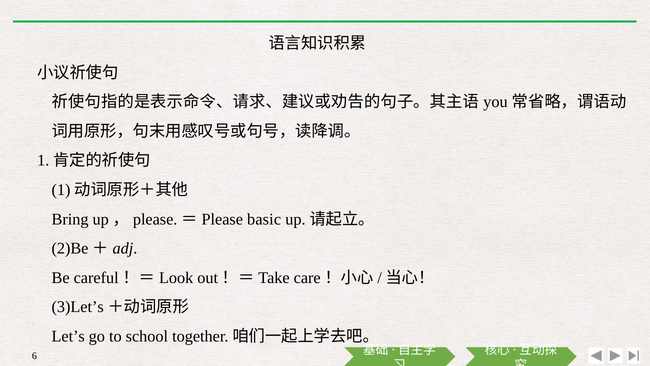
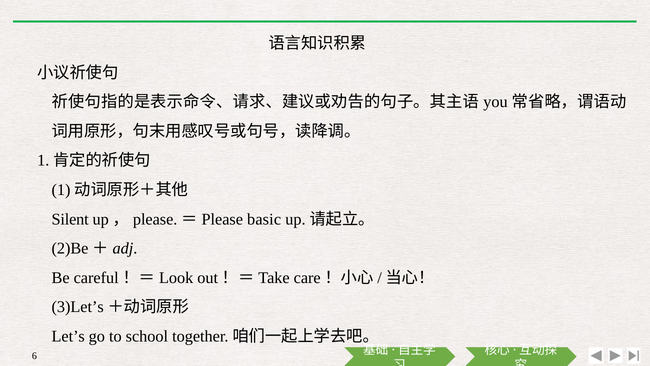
Bring: Bring -> Silent (70, 219)
